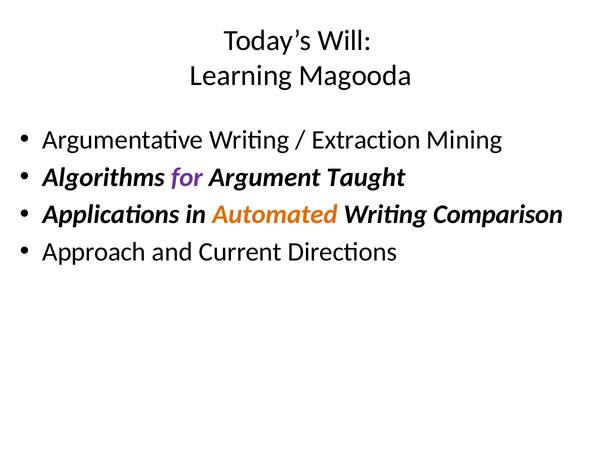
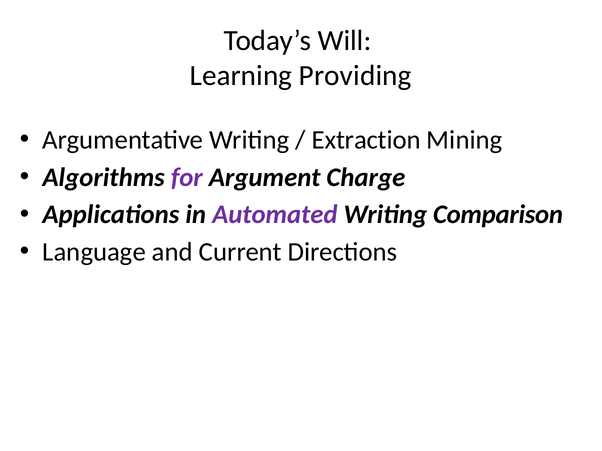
Magooda: Magooda -> Providing (355, 76)
Taught: Taught -> Charge (366, 177)
Automated colour: orange -> purple (275, 215)
Approach: Approach -> Language (94, 252)
